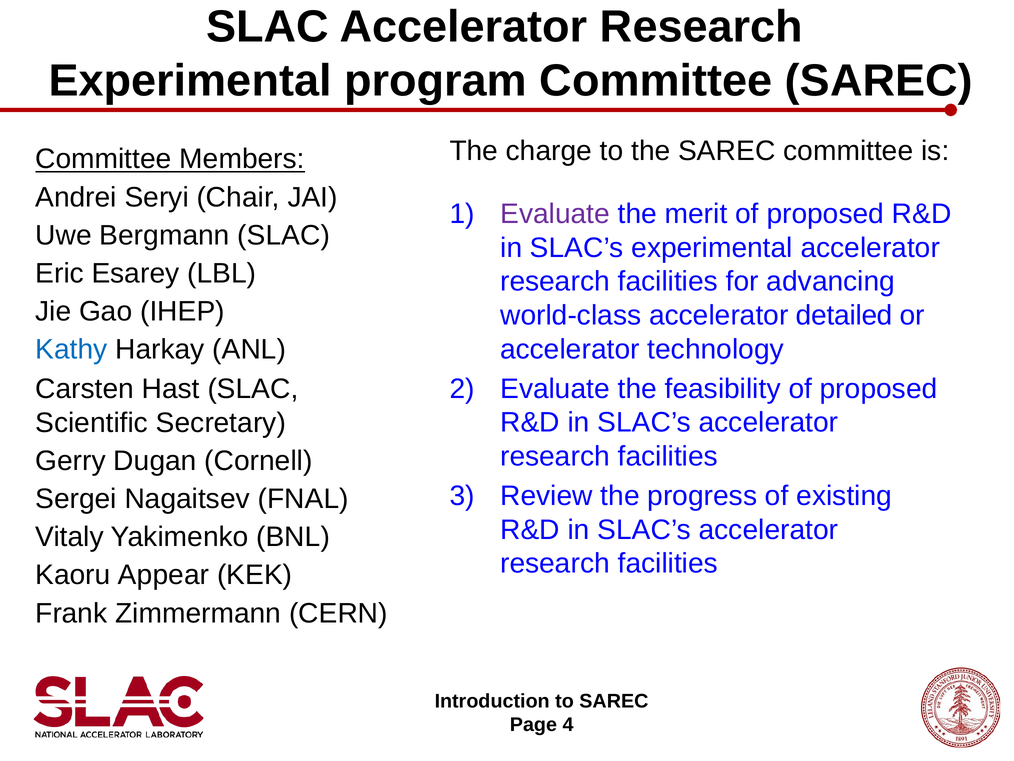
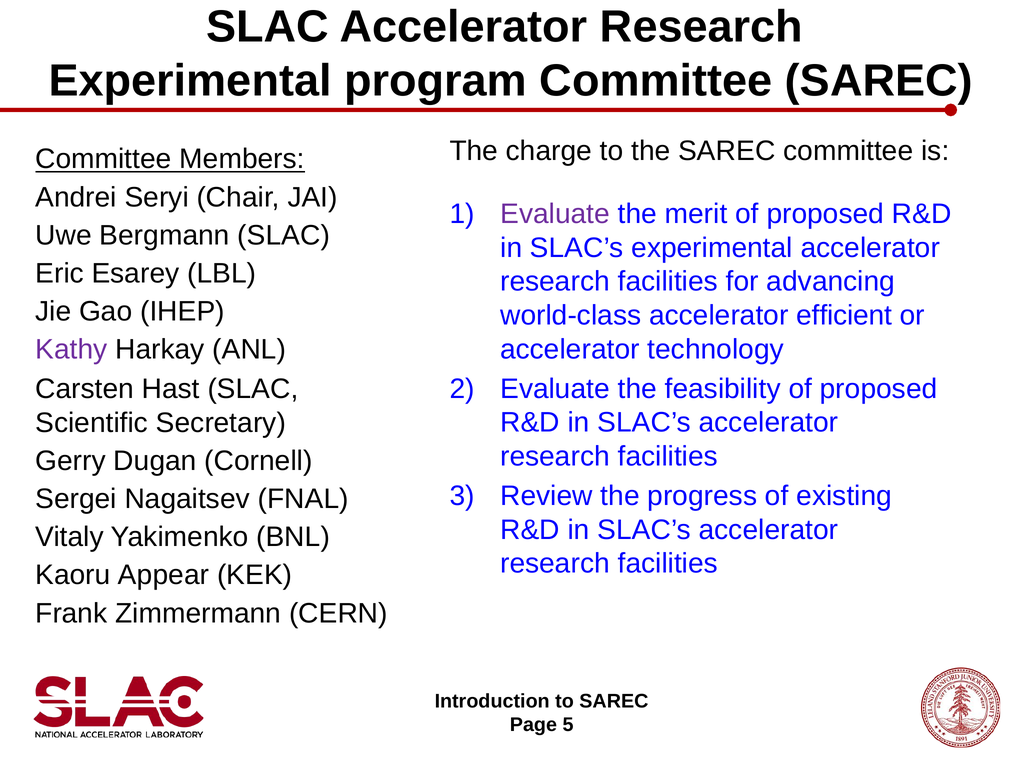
detailed: detailed -> efficient (844, 315)
Kathy colour: blue -> purple (71, 349)
4: 4 -> 5 (568, 724)
